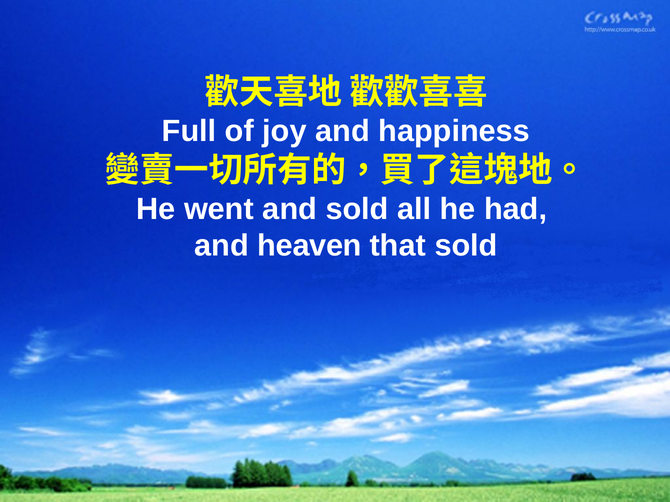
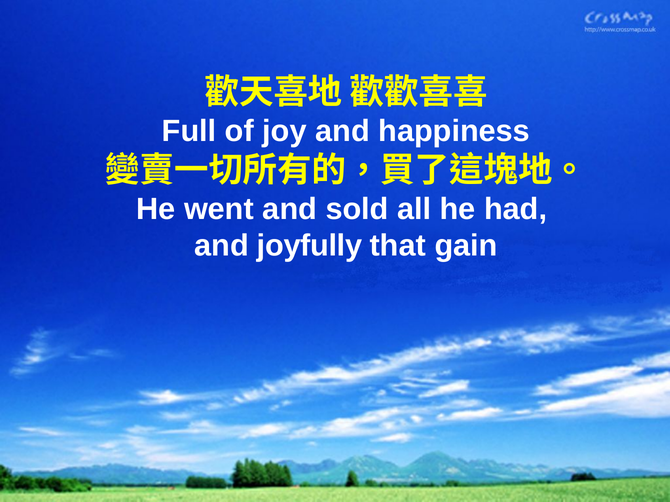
heaven: heaven -> joyfully (310, 246)
that sold: sold -> gain (466, 246)
